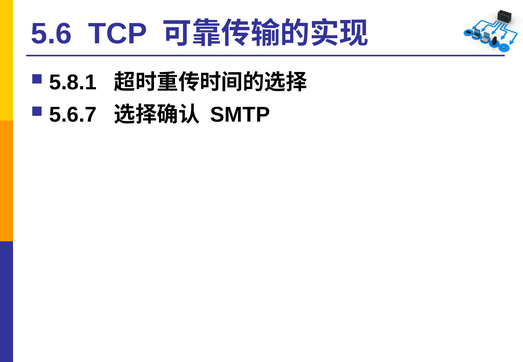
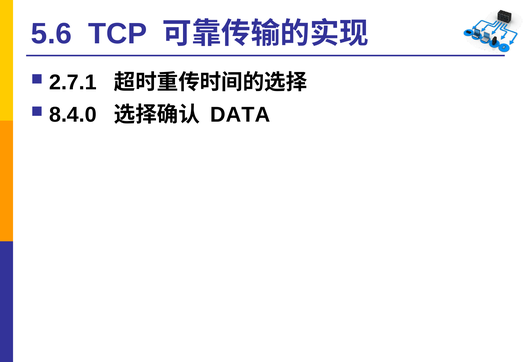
5.8.1: 5.8.1 -> 2.7.1 (73, 83)
5.6.7: 5.6.7 -> 8.4.0 (73, 115)
SMTP: SMTP -> DATA (240, 115)
